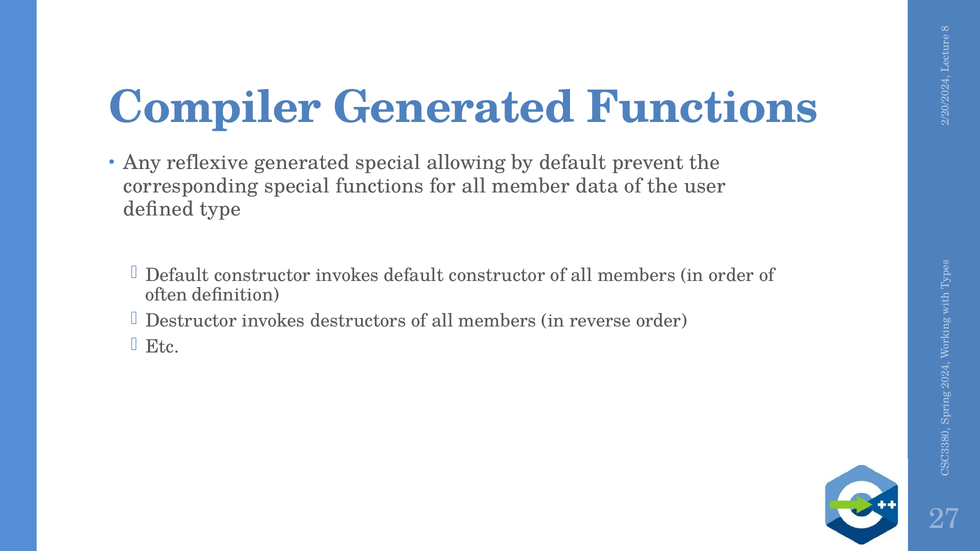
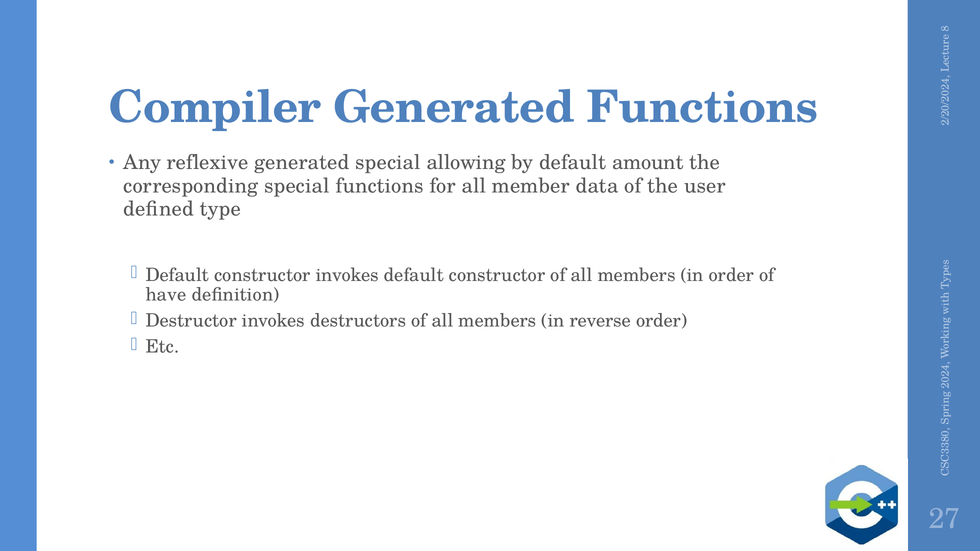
prevent: prevent -> amount (648, 163)
often: often -> have (166, 295)
